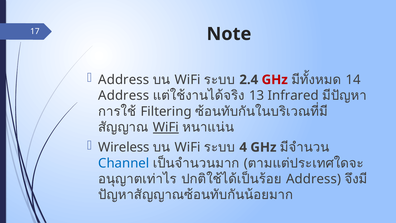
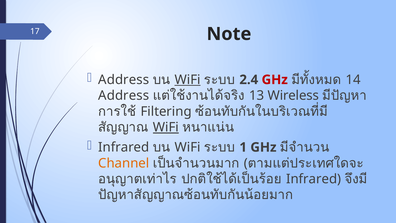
WiFi underline: none -> present (188, 80)
Infrared: Infrared -> Wireless (293, 95)
Wireless: Wireless -> Infrared (124, 147)
4: 4 -> 1 (243, 147)
Channel colour: blue -> orange (124, 163)
Address: Address -> Infrared (314, 179)
